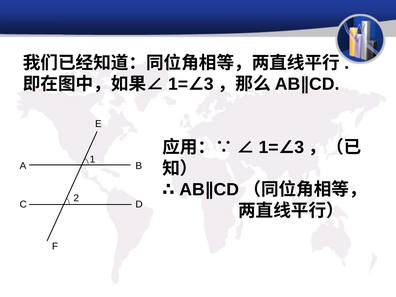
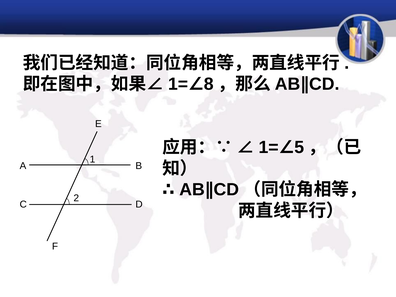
3: 3 -> 8 (209, 84)
3: 3 -> 5 (299, 147)
